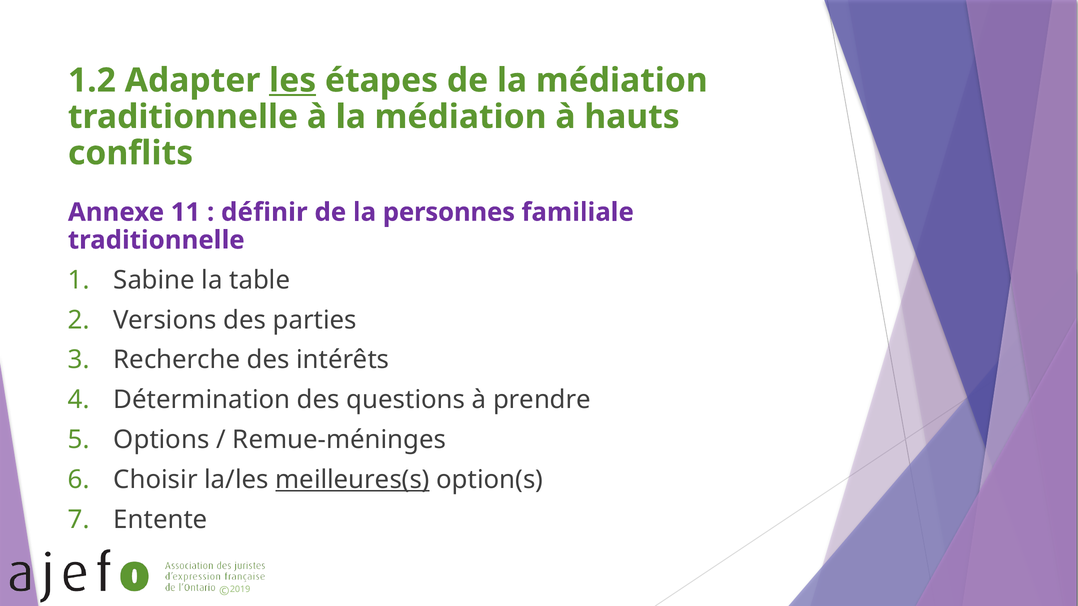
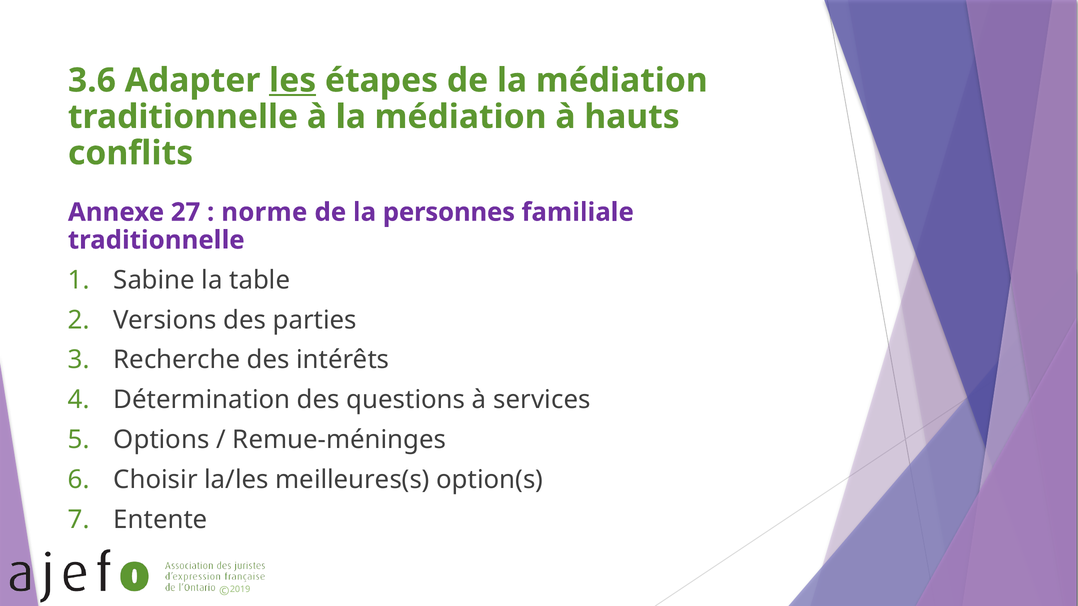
1.2: 1.2 -> 3.6 (92, 80)
11: 11 -> 27 (186, 212)
définir: définir -> norme (264, 212)
prendre: prendre -> services (542, 400)
meilleures(s underline: present -> none (353, 480)
